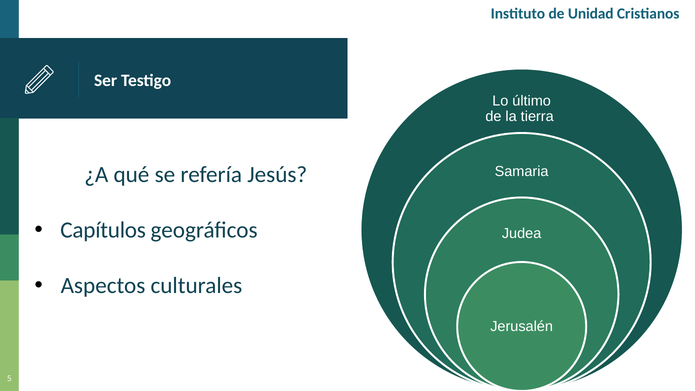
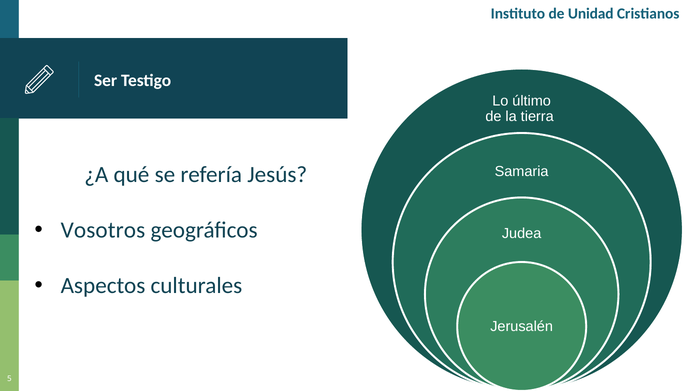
Capítulos: Capítulos -> Vosotros (103, 230)
